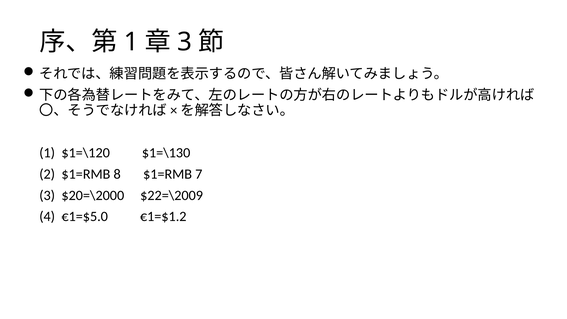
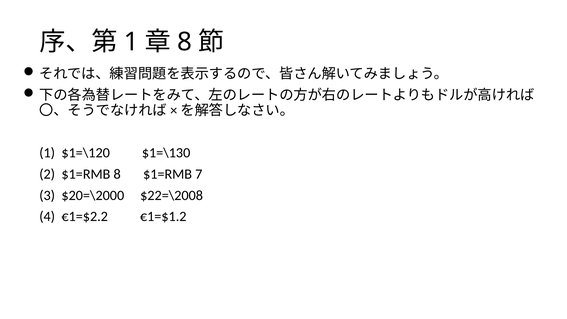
3: 3 -> 8 (185, 42)
$22=\2009: $22=\2009 -> $22=\2008 (172, 195)
€1=$5.0: €1=$5.0 -> €1=$2.2 (85, 217)
